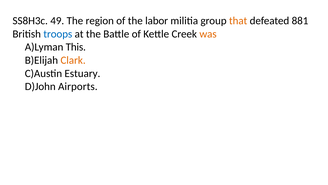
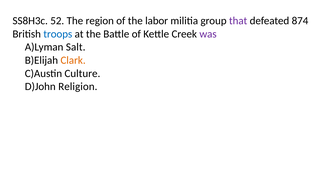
49: 49 -> 52 (57, 21)
that colour: orange -> purple (238, 21)
881: 881 -> 874 (300, 21)
was colour: orange -> purple (208, 34)
This: This -> Salt (76, 47)
Estuary: Estuary -> Culture (82, 73)
Airports: Airports -> Religion (78, 86)
